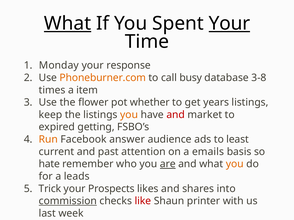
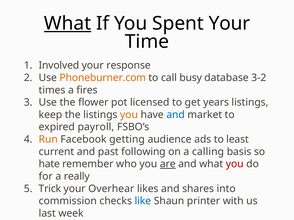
Your underline: present -> none (229, 23)
Monday: Monday -> Involved (59, 66)
3-8: 3-8 -> 3-2 (259, 78)
item: item -> fires (87, 90)
whether: whether -> licensed (150, 103)
and colour: red -> blue (176, 115)
getting: getting -> payroll (96, 127)
answer: answer -> getting (127, 140)
attention: attention -> following (144, 152)
emails: emails -> calling (208, 152)
you colour: orange -> red (235, 164)
leads: leads -> really (77, 177)
Prospects: Prospects -> Overhear (111, 189)
commission underline: present -> none (68, 201)
like colour: red -> blue (143, 201)
